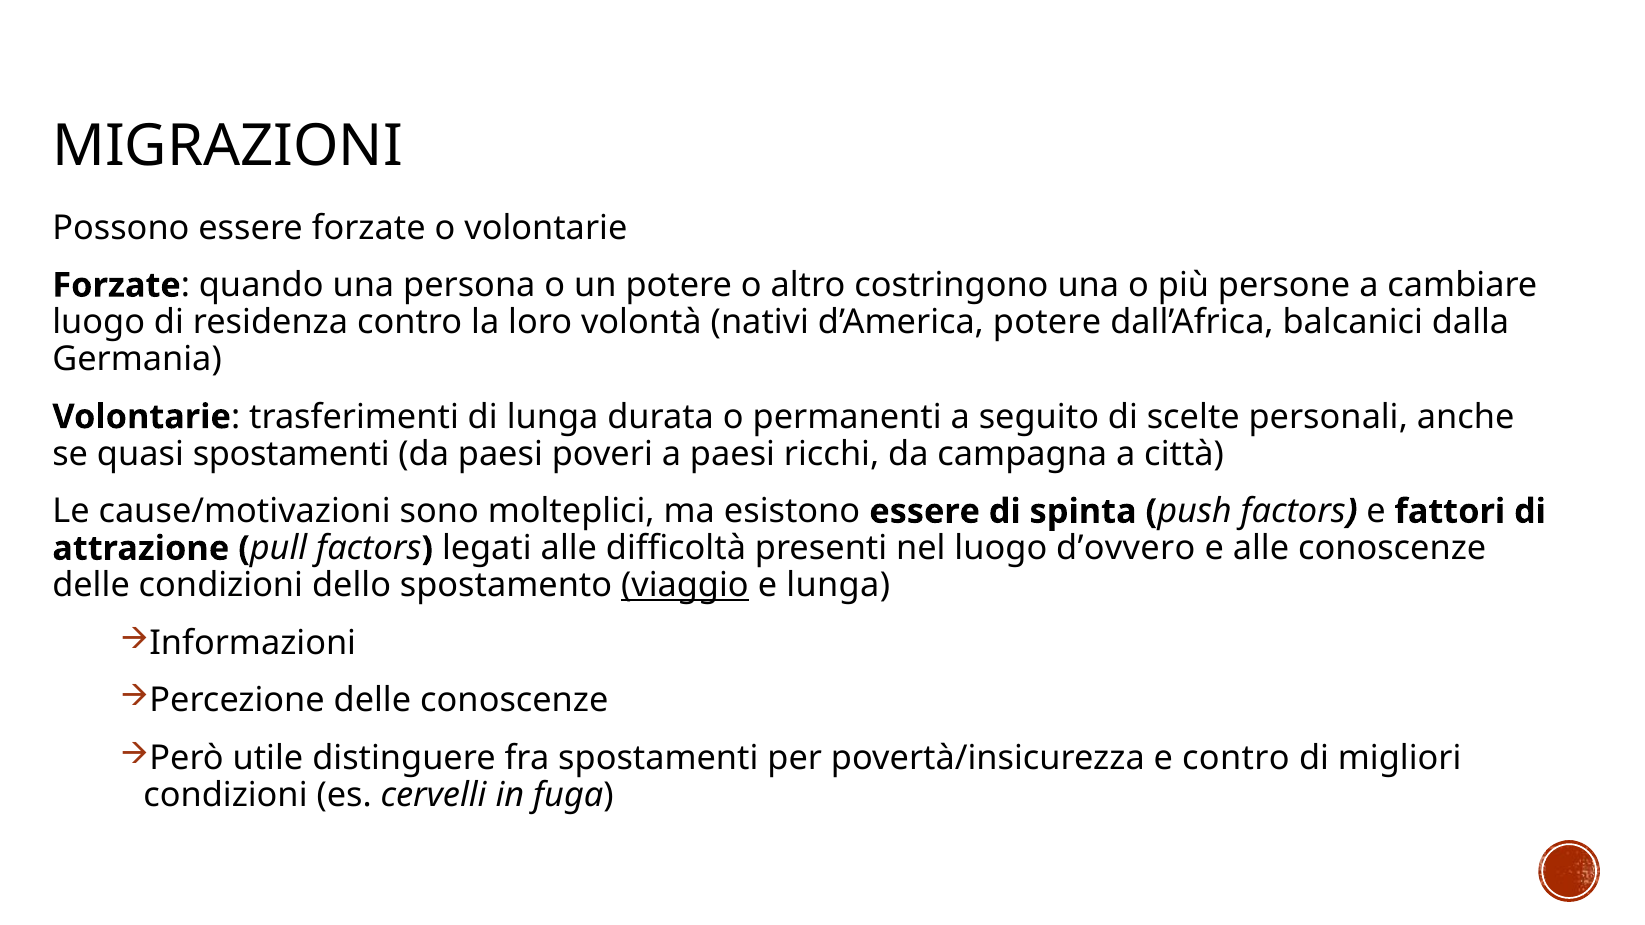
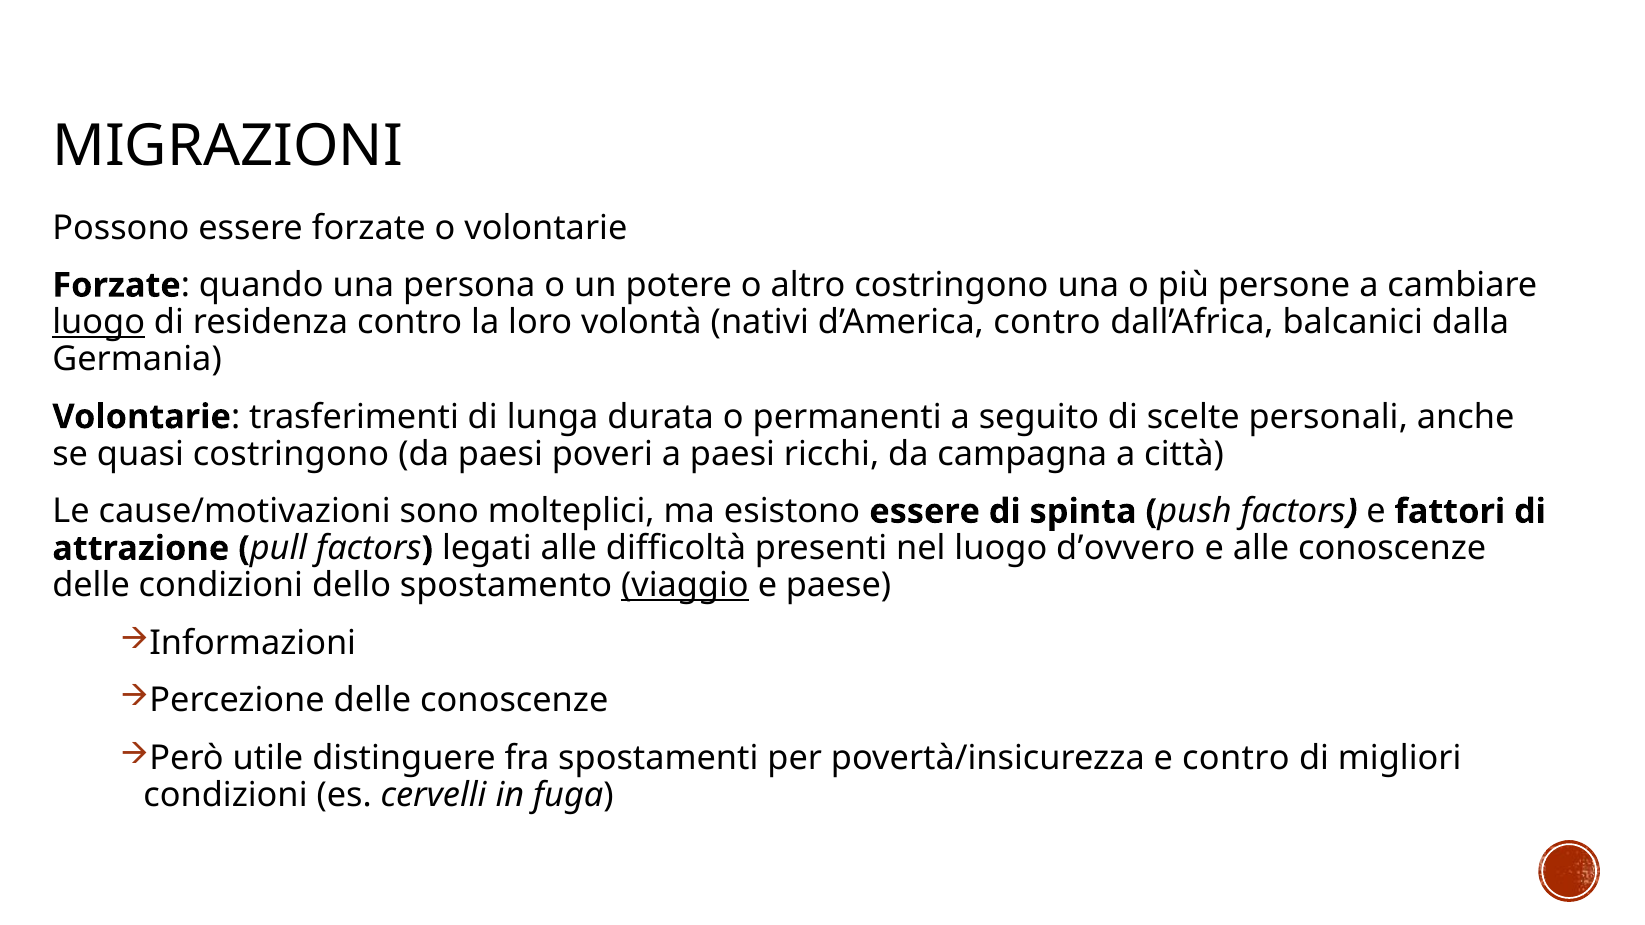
luogo underline: none -> present (99, 322)
d’America potere: potere -> contro (1047, 322)
quasi spostamenti: spostamenti -> costringono (291, 454)
e lunga: lunga -> paese (838, 586)
